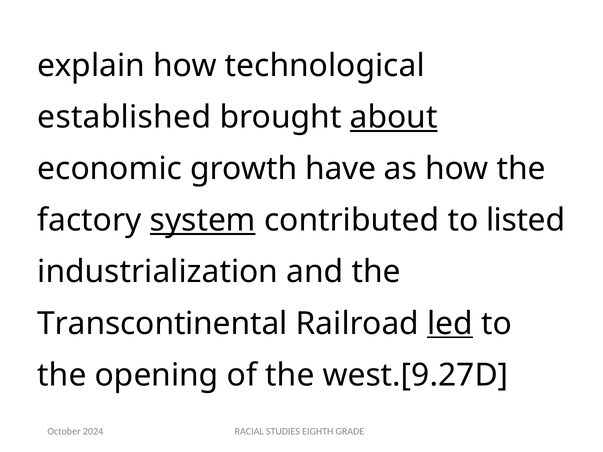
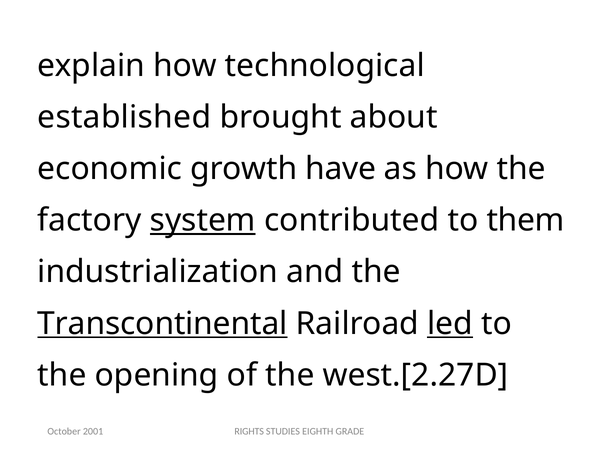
about underline: present -> none (394, 117)
listed: listed -> them (526, 221)
Transcontinental underline: none -> present (162, 324)
west.[9.27D: west.[9.27D -> west.[2.27D (416, 375)
RACIAL: RACIAL -> RIGHTS (249, 432)
2024: 2024 -> 2001 (93, 432)
